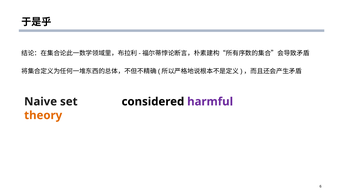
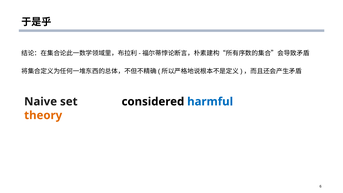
harmful colour: purple -> blue (210, 102)
